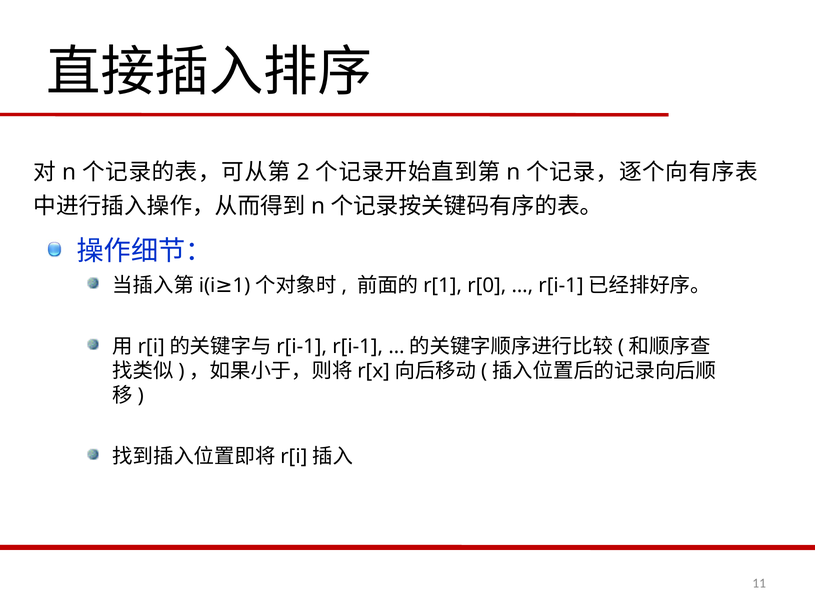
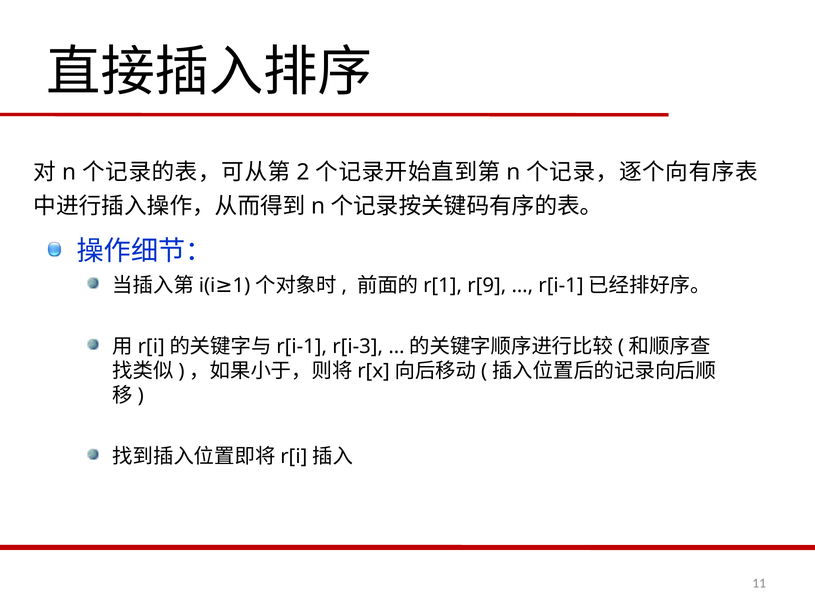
r[0: r[0 -> r[9 (487, 286)
r[i-1: r[i-1 -> r[i-3 (358, 347)
